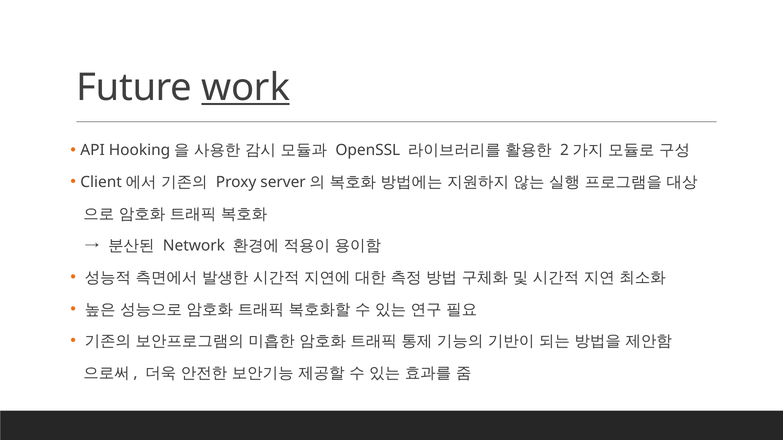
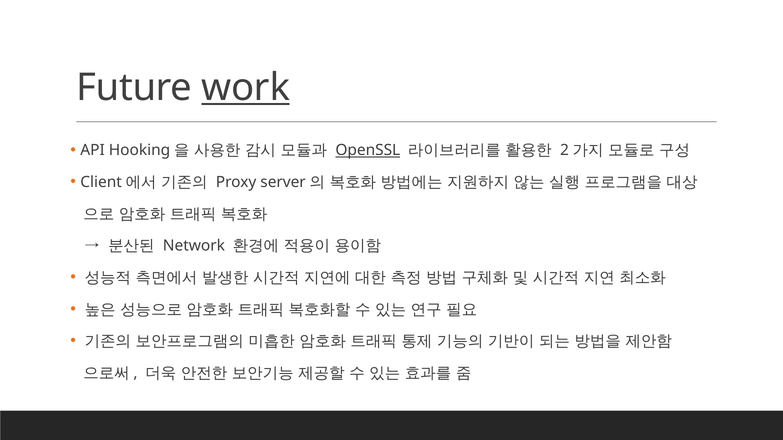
OpenSSL underline: none -> present (368, 151)
